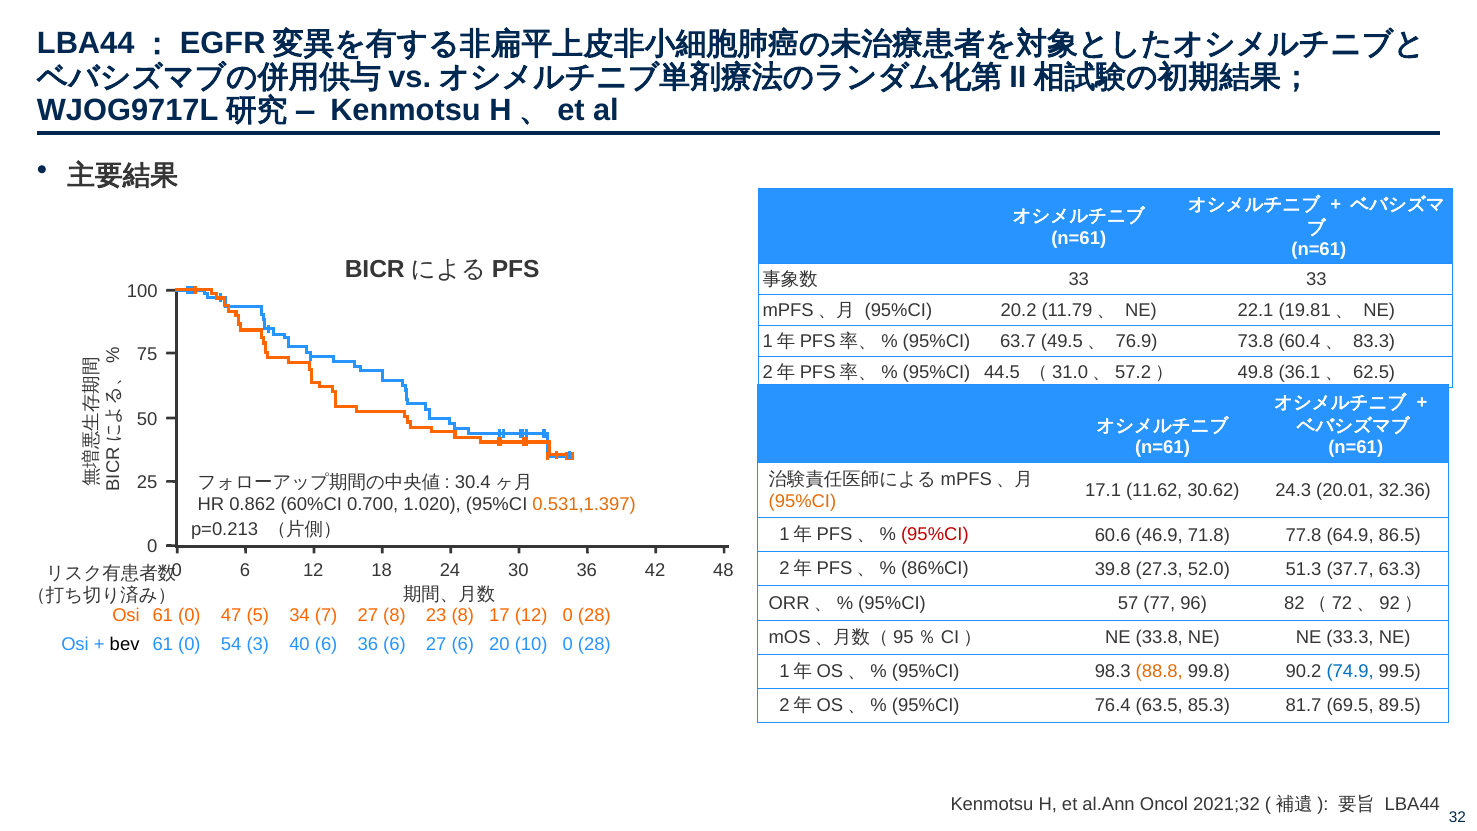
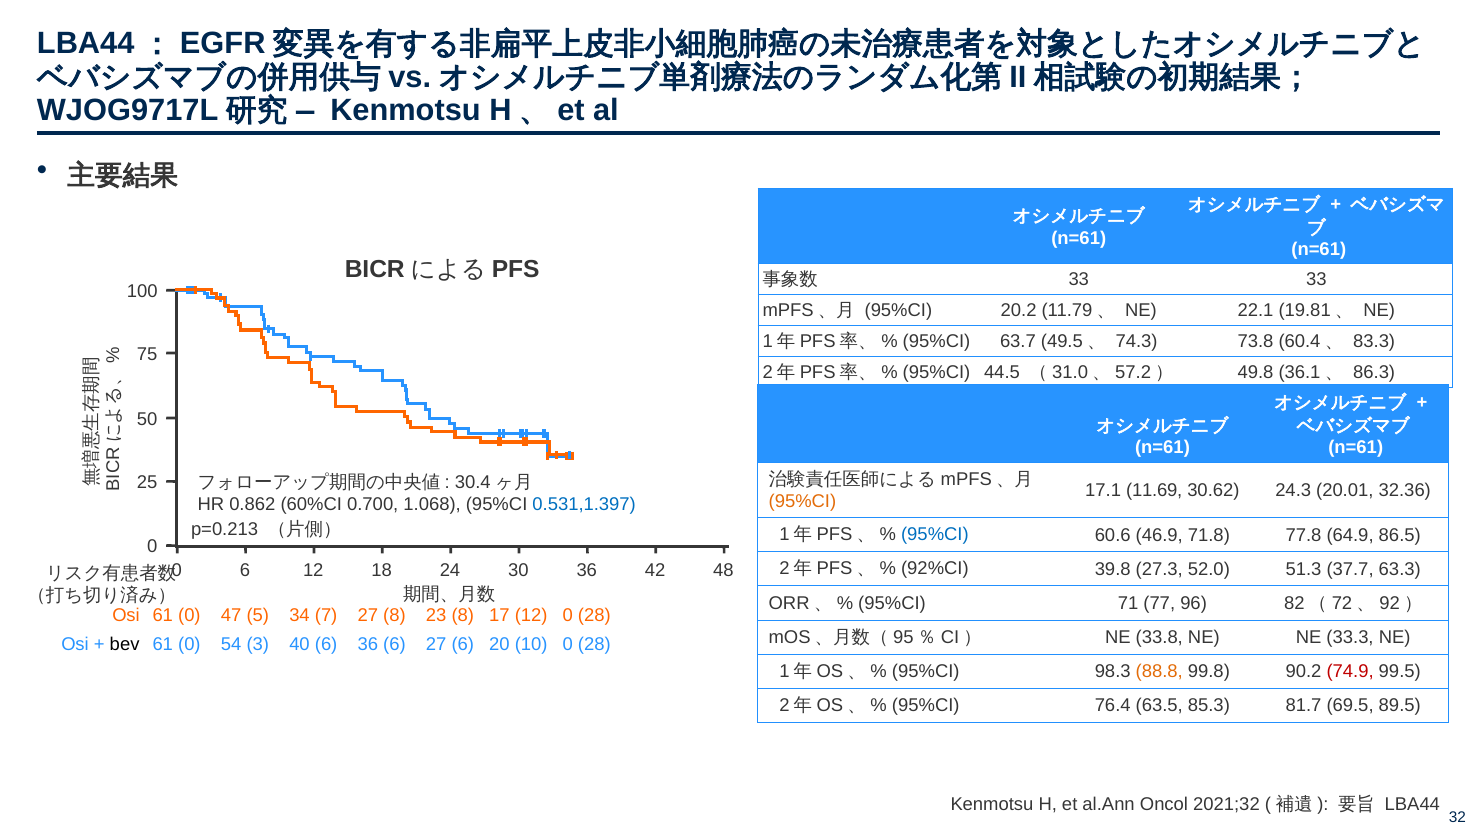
76.9: 76.9 -> 74.3 (1137, 341)
62.5: 62.5 -> 86.3 (1374, 372)
11.62: 11.62 -> 11.69 (1154, 490)
1.020: 1.020 -> 1.068 (432, 505)
0.531,1.397 colour: orange -> blue (584, 505)
95%CI colour: red -> blue (935, 535)
86%CI: 86%CI -> 92%CI (935, 569)
57: 57 -> 71 (1128, 603)
74.9 colour: blue -> red (1350, 672)
